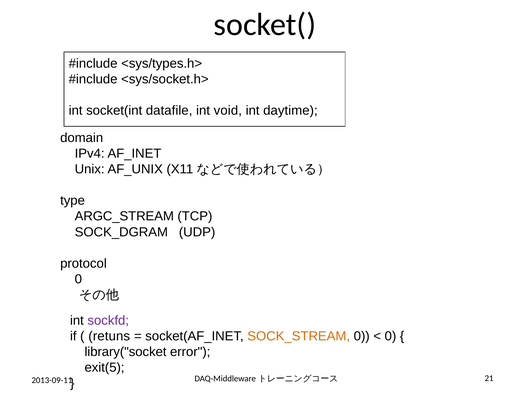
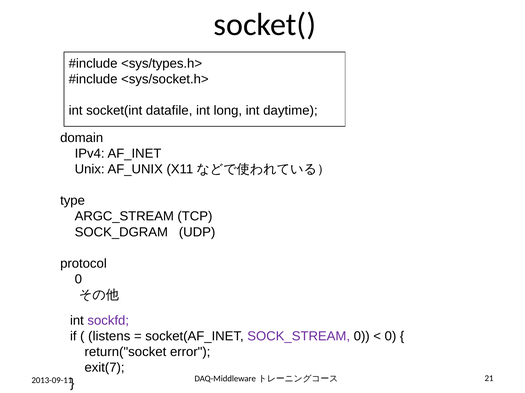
void: void -> long (228, 111)
retuns: retuns -> listens (109, 337)
SOCK_STREAM colour: orange -> purple (299, 337)
library("socket: library("socket -> return("socket (125, 352)
exit(5: exit(5 -> exit(7 (105, 368)
